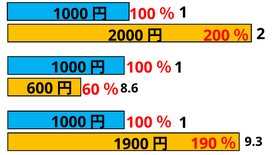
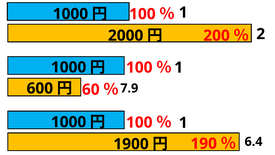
8.6: 8.6 -> 7.9 (129, 88)
9.3: 9.3 -> 6.4 (254, 141)
